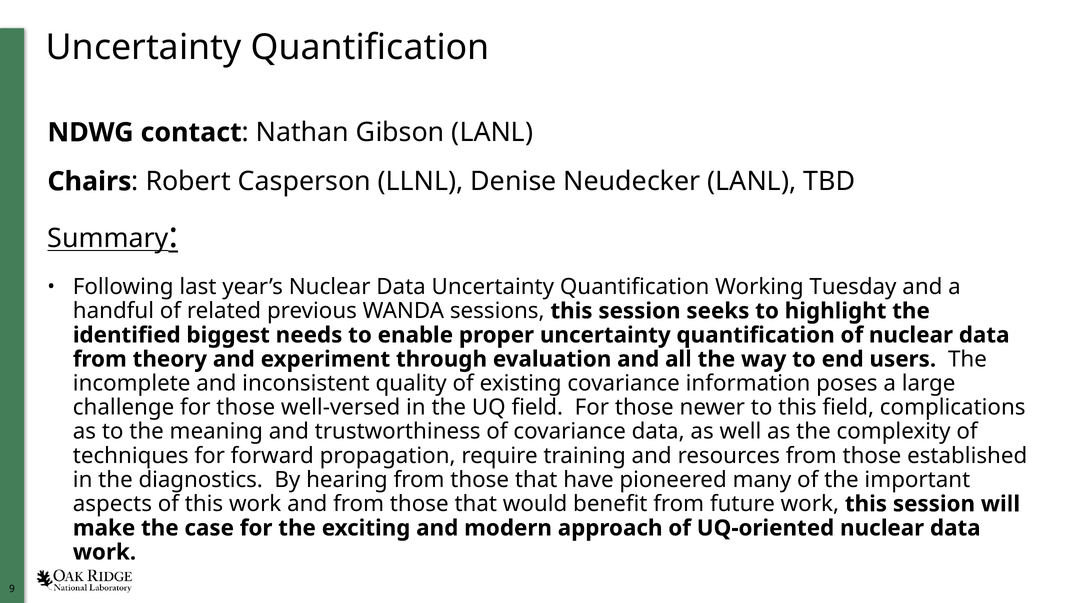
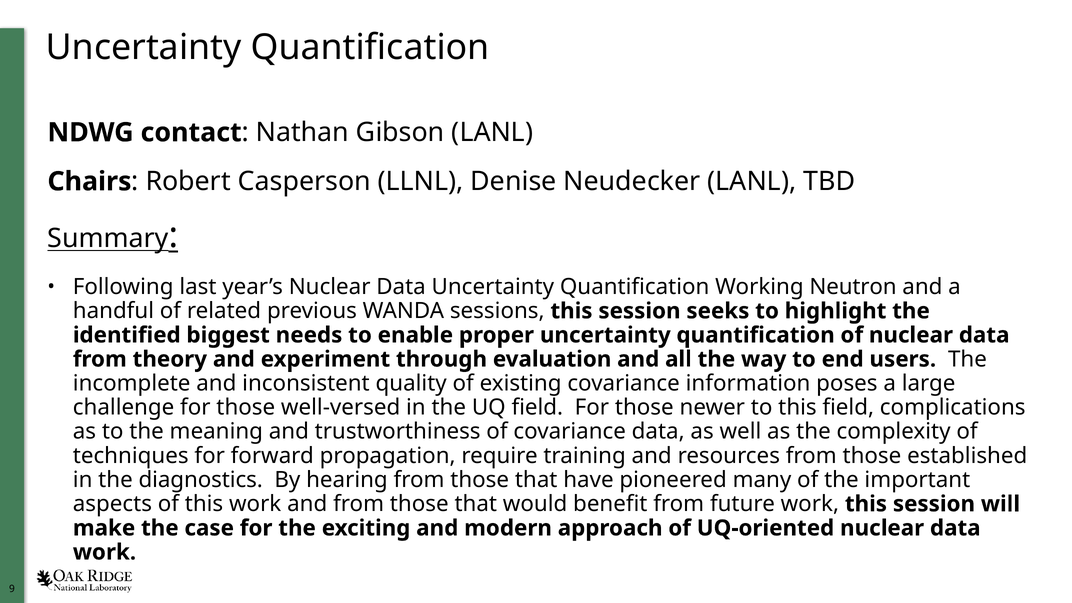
Tuesday: Tuesday -> Neutron (853, 287)
